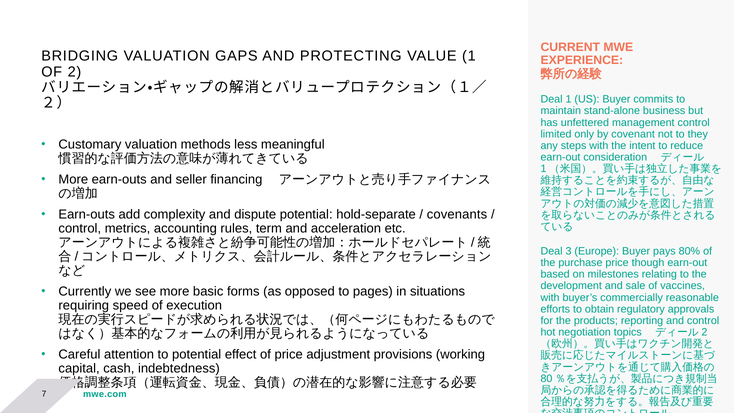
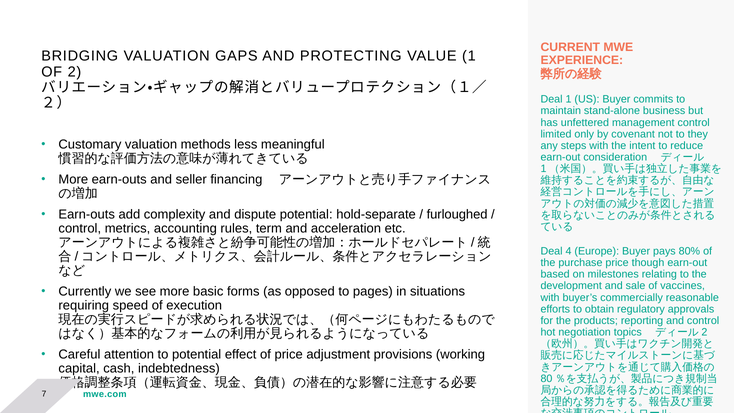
covenants: covenants -> furloughed (457, 214)
3: 3 -> 4 (569, 251)
